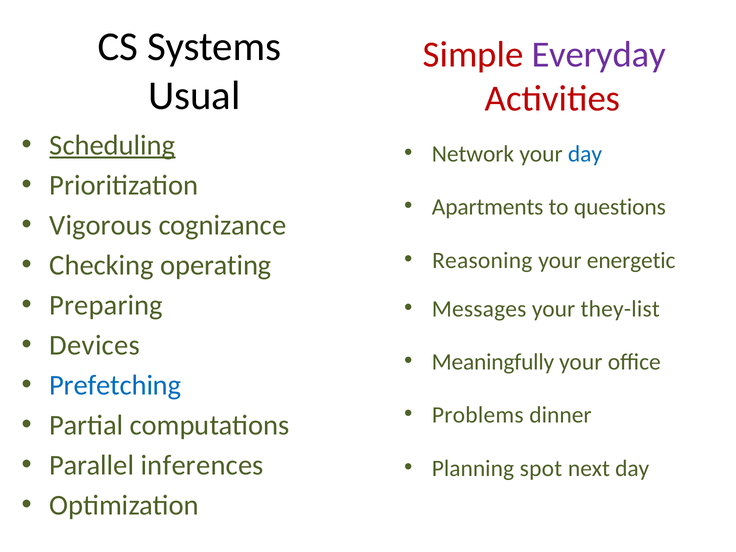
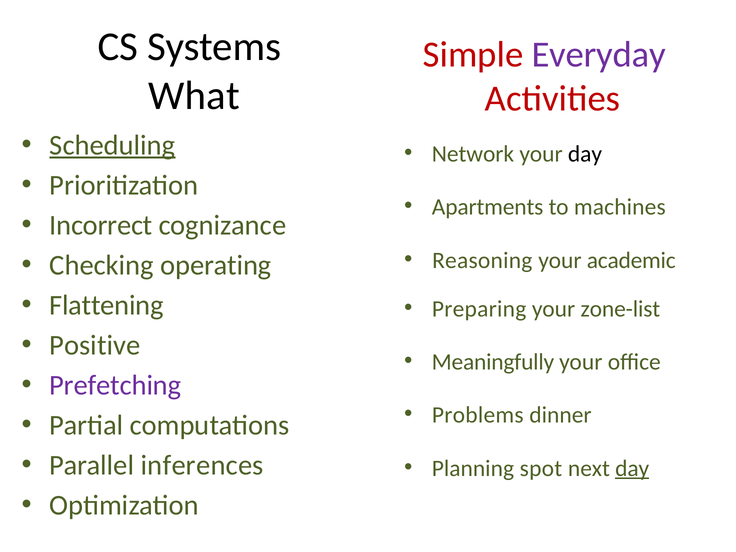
Usual: Usual -> What (194, 96)
day colour: blue -> black (585, 154)
questions: questions -> machines (620, 207)
Vigorous: Vigorous -> Incorrect (101, 225)
energetic: energetic -> academic (631, 260)
Preparing: Preparing -> Flattening (106, 305)
Messages: Messages -> Preparing (479, 309)
they-list: they-list -> zone-list (620, 309)
Devices: Devices -> Positive (95, 345)
Prefetching colour: blue -> purple (115, 385)
day underline: none -> present (632, 468)
